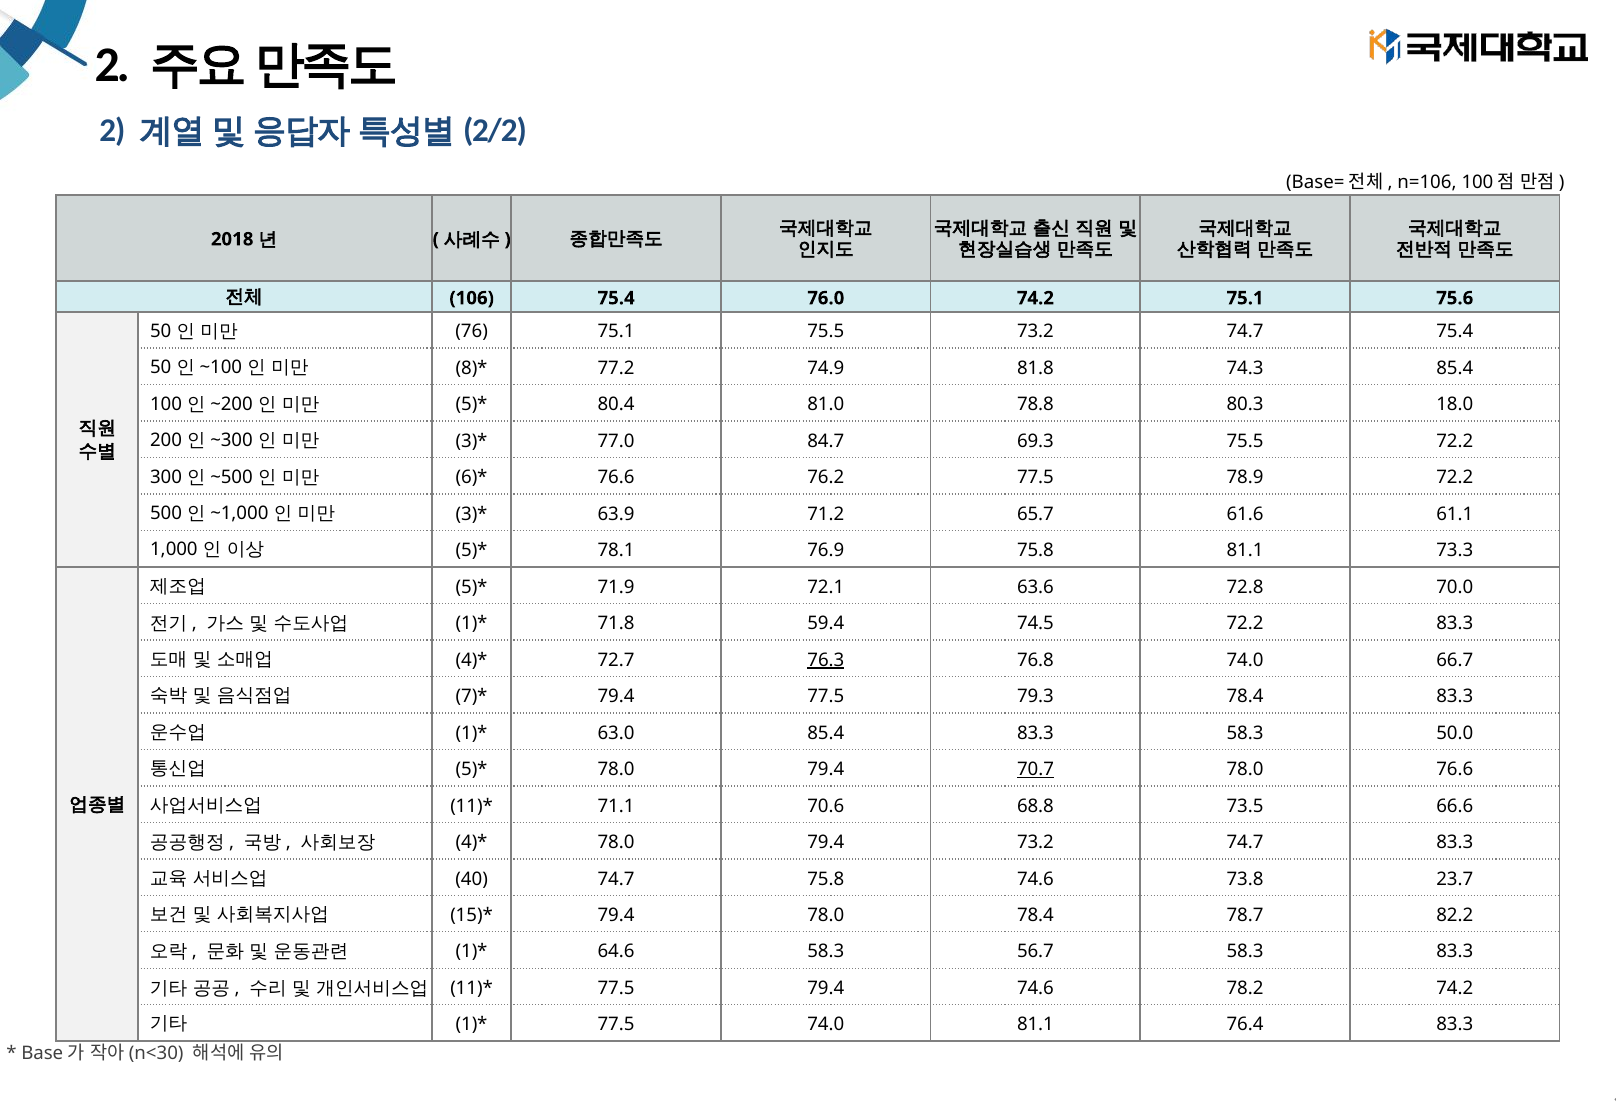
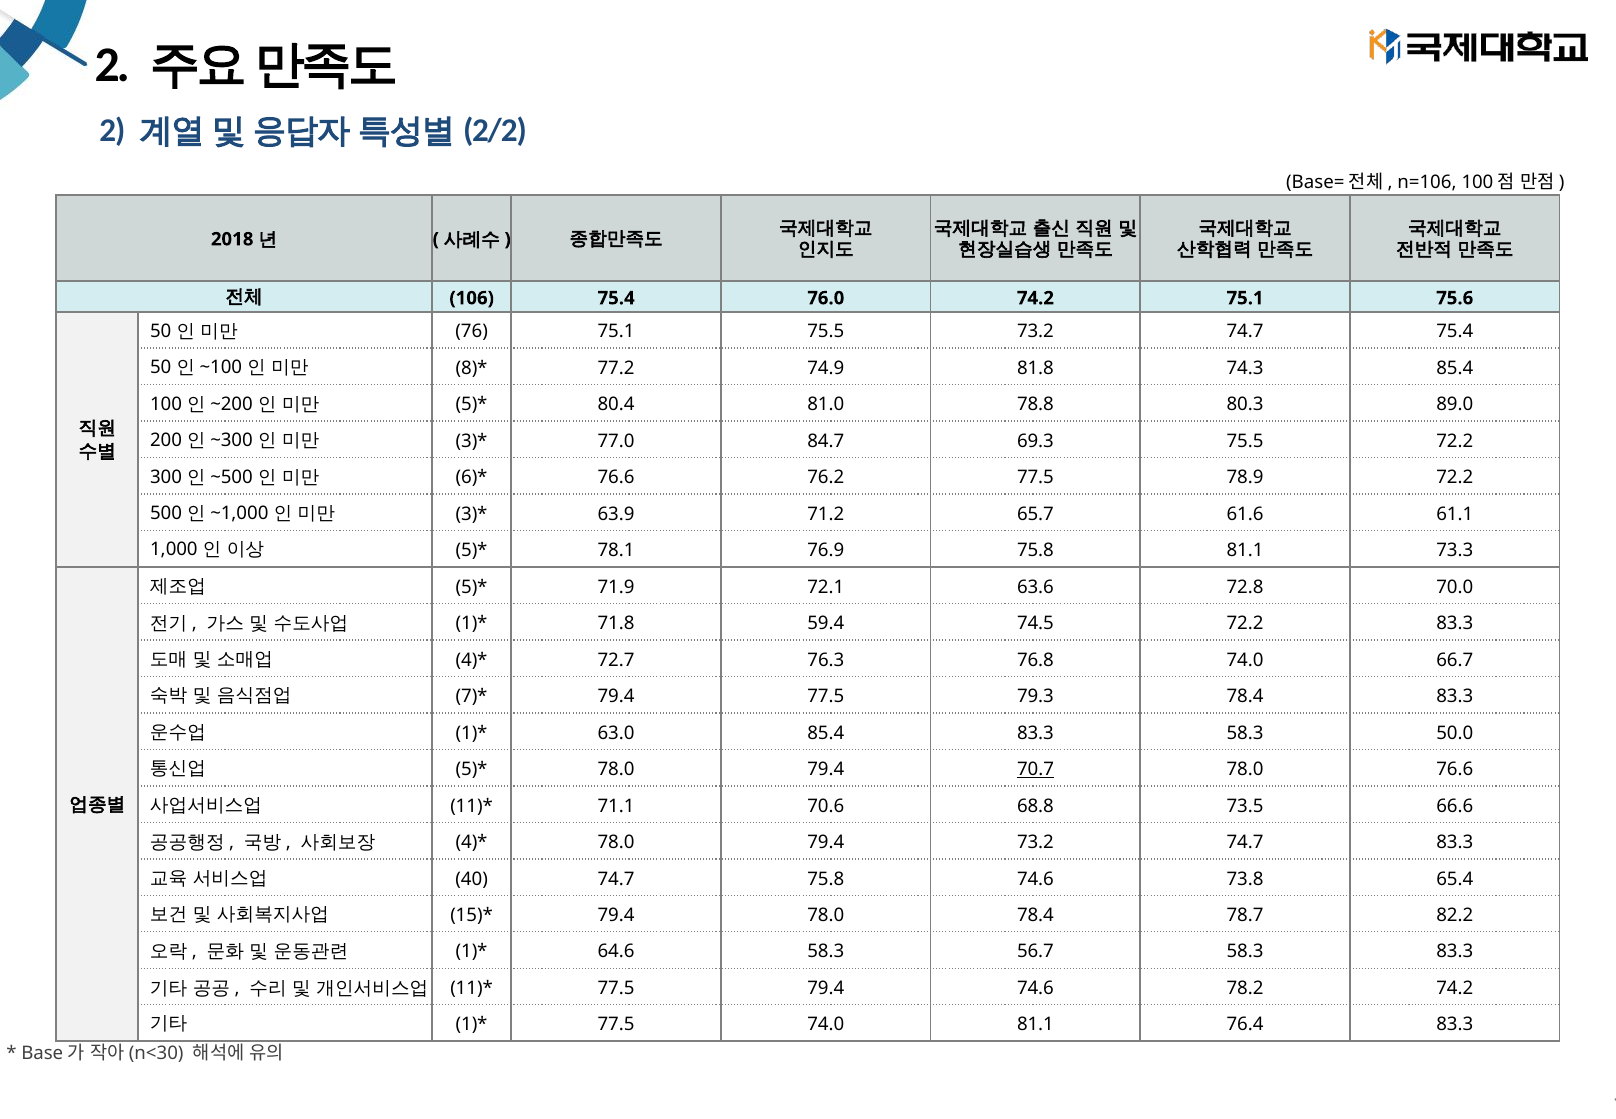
18.0: 18.0 -> 89.0 (1455, 405)
76.3 underline: present -> none (826, 660)
23.7: 23.7 -> 65.4 (1455, 879)
